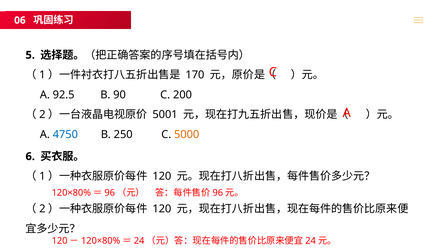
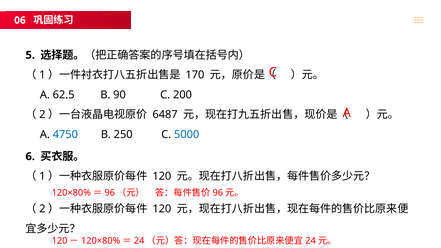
92.5: 92.5 -> 62.5 (64, 95)
5001: 5001 -> 6487 (165, 115)
5000 colour: orange -> blue (187, 134)
